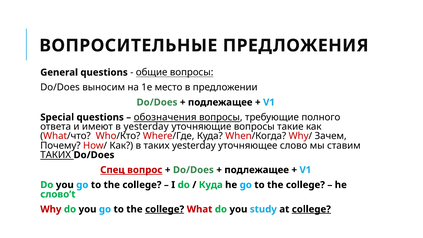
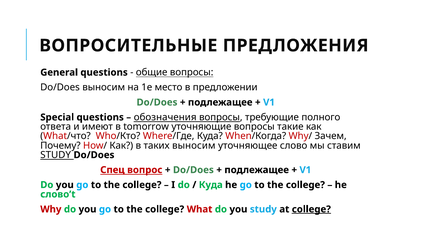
в yesterday: yesterday -> tomorrow (146, 127)
таких yesterday: yesterday -> выносим (194, 145)
ТАКИХ: ТАКИХ -> STUDY (56, 155)
college underline: present -> none (165, 209)
